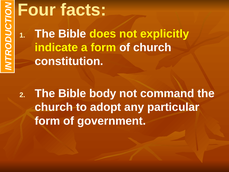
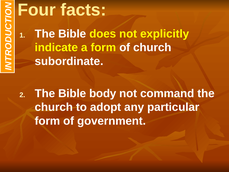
constitution: constitution -> subordinate (69, 61)
